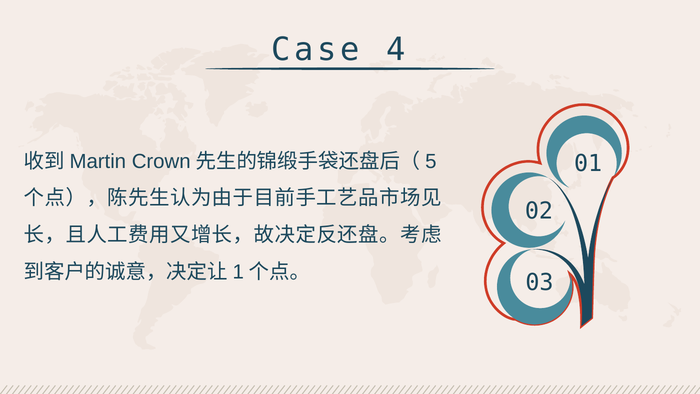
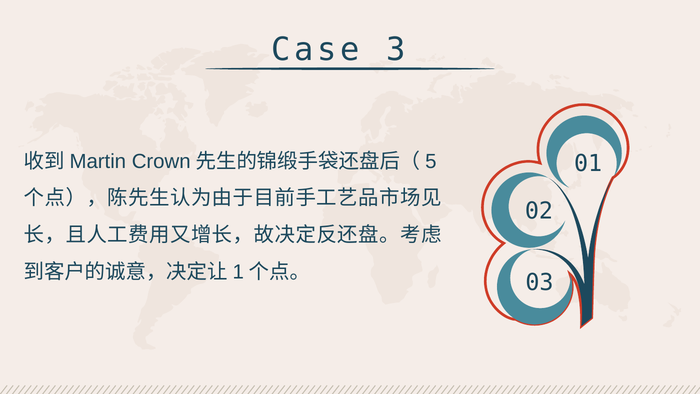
4: 4 -> 3 (396, 49)
